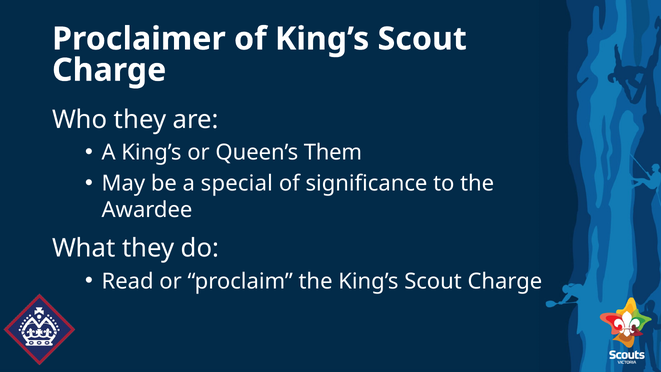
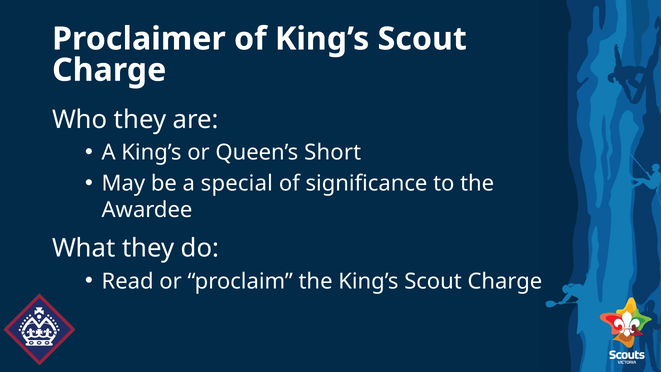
Them: Them -> Short (333, 153)
